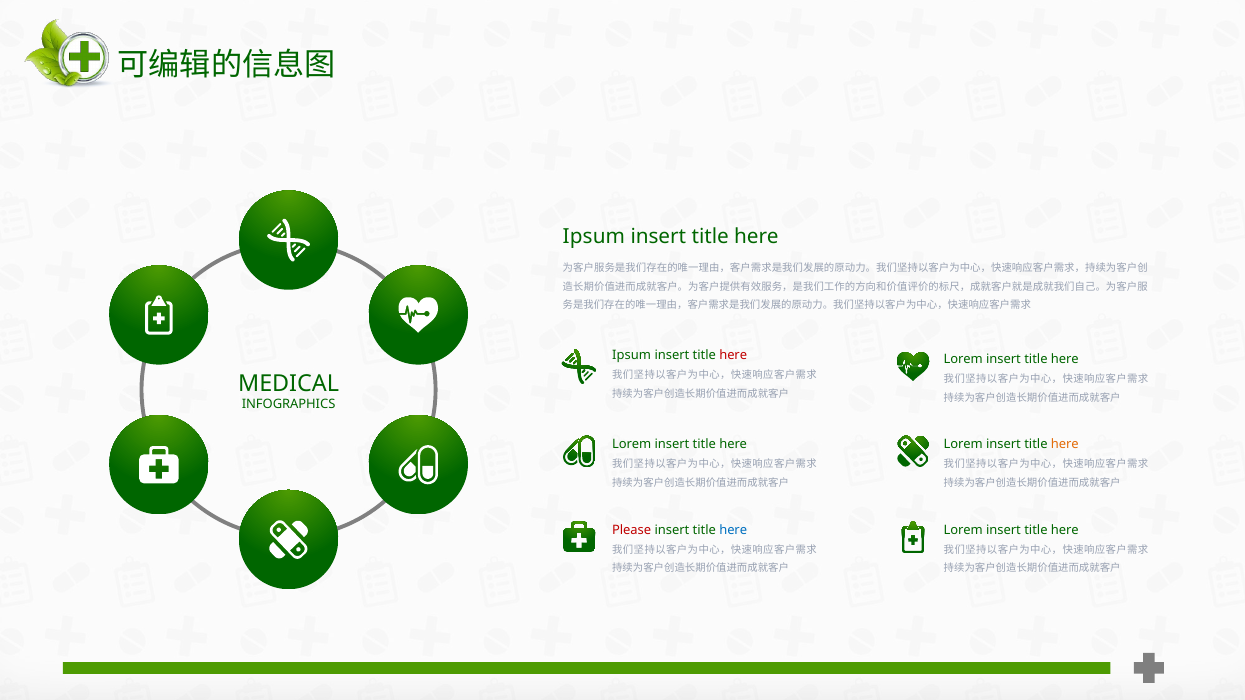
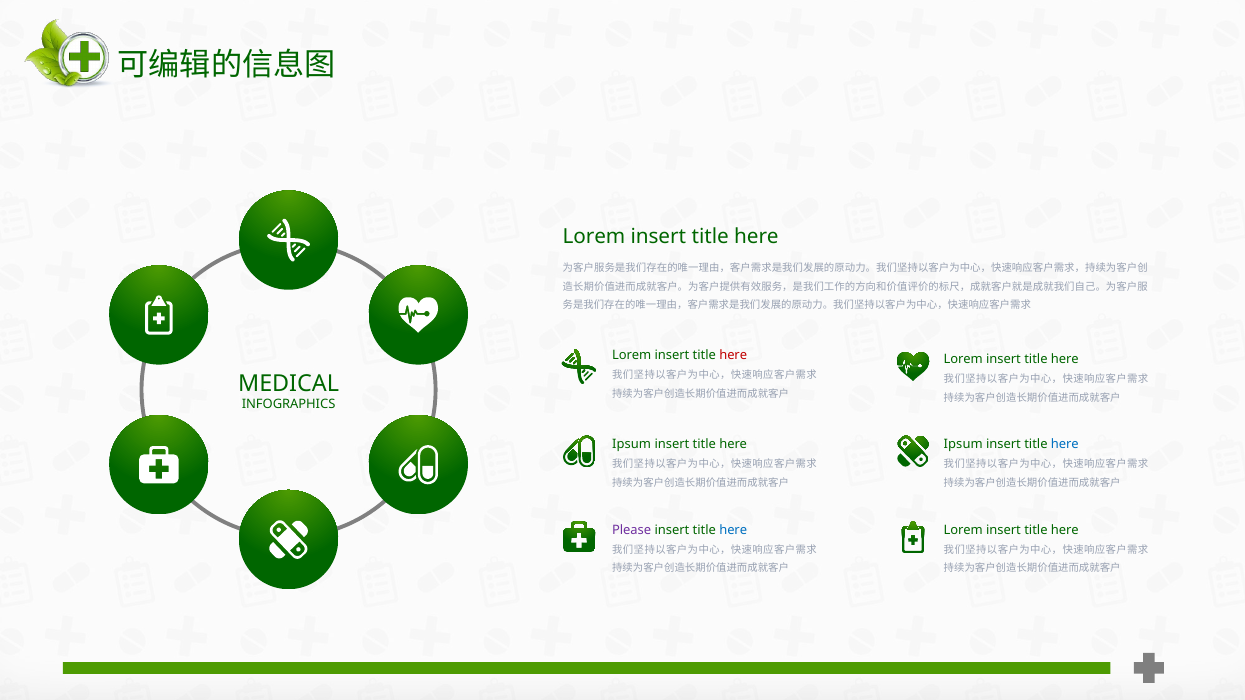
Ipsum: Ipsum -> Lorem (594, 236)
Ipsum: Ipsum -> Lorem (632, 356)
Lorem: Lorem -> Ipsum (632, 445)
Lorem: Lorem -> Ipsum (963, 445)
here colour: orange -> blue (1065, 445)
Please colour: red -> purple (632, 530)
